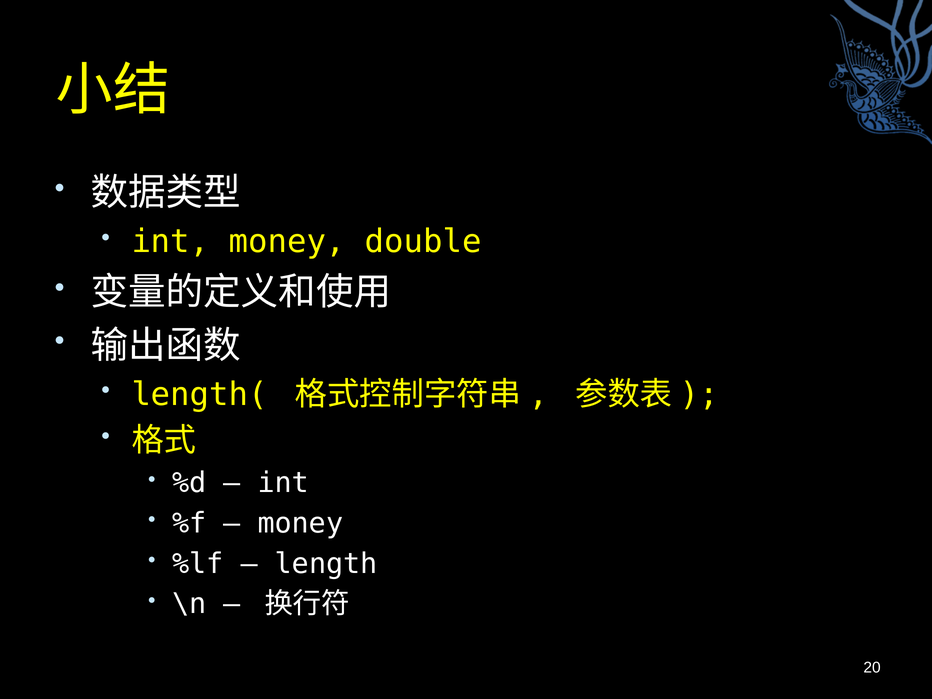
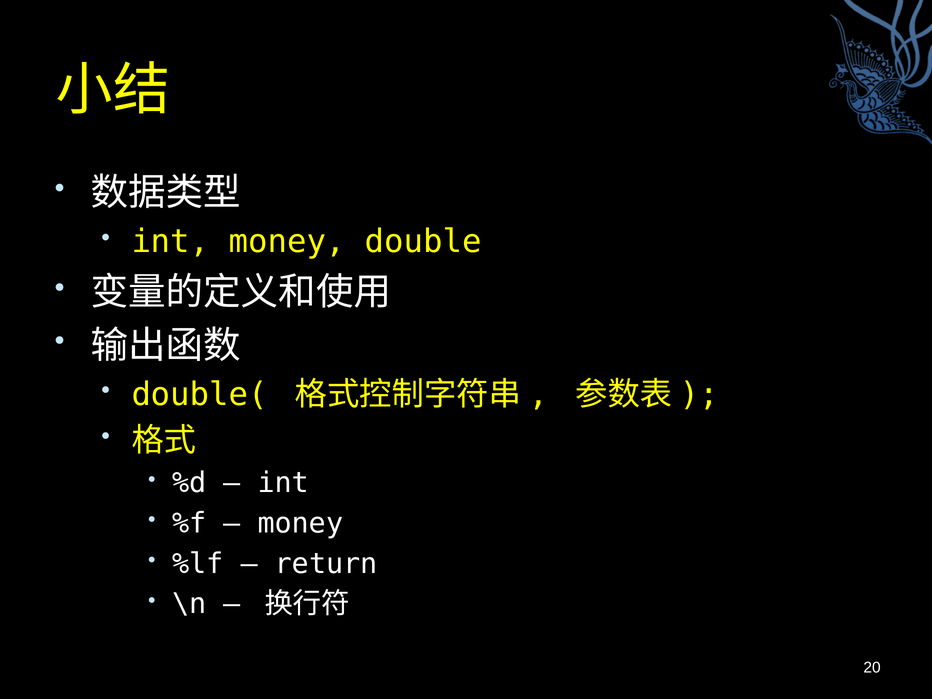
length(: length( -> double( (200, 394)
length: length -> return (326, 564)
